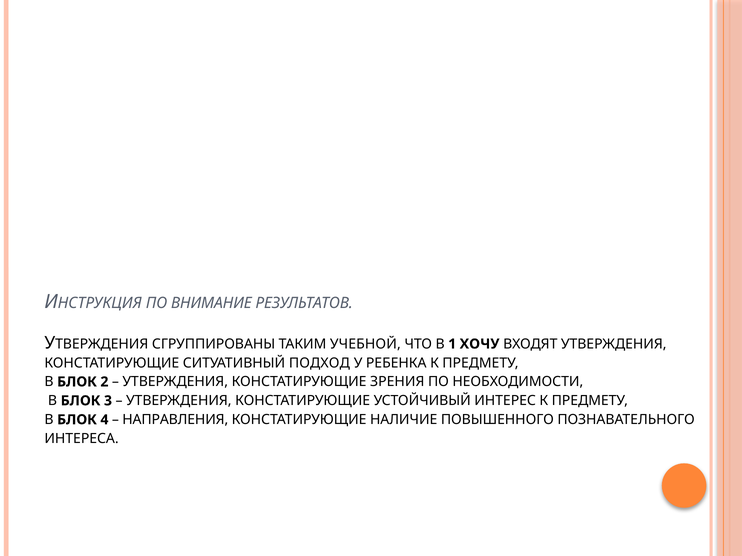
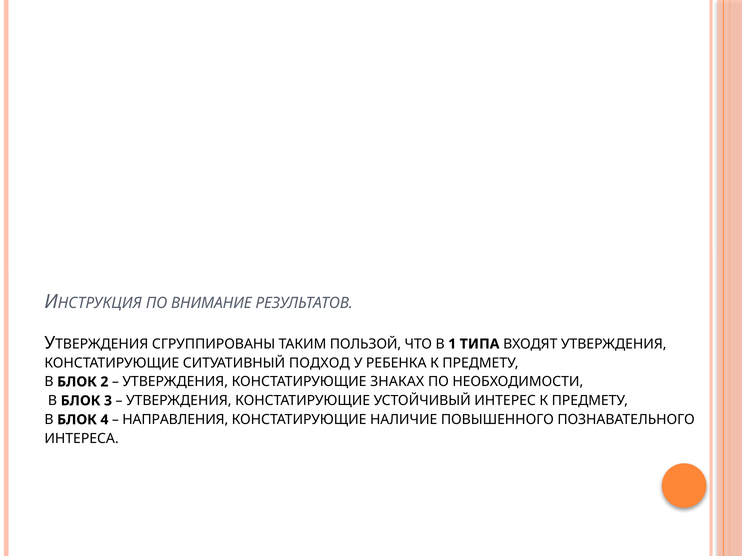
УЧЕБНОЙ: УЧЕБНОЙ -> ПОЛЬЗОЙ (365, 344)
ХОЧУ: ХОЧУ -> ТИПА (480, 344)
ЗРЕНИЯ: ЗРЕНИЯ -> ЗНАКАХ (397, 382)
